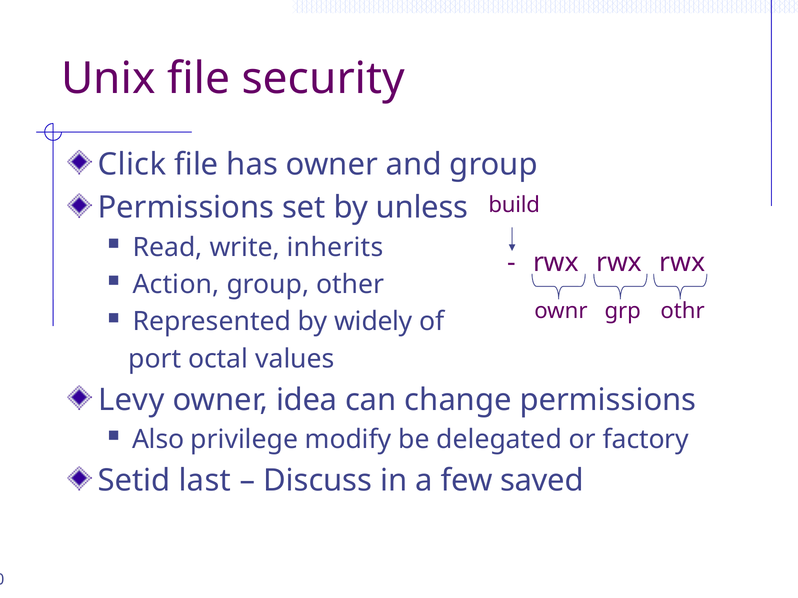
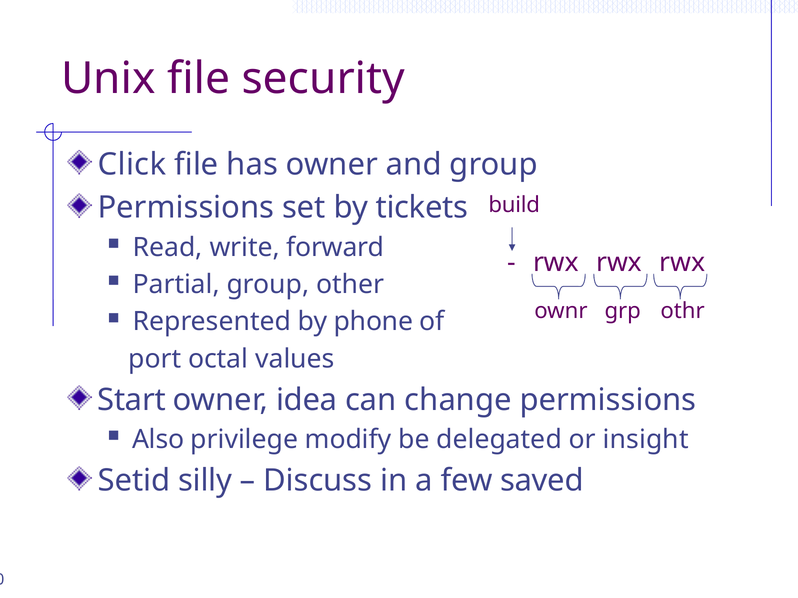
unless: unless -> tickets (422, 208)
inherits: inherits -> forward (335, 248)
Action: Action -> Partial (176, 285)
widely: widely -> phone (373, 322)
Levy: Levy -> Start (131, 400)
factory: factory -> insight (646, 440)
last: last -> silly (205, 481)
